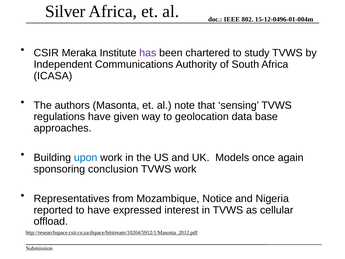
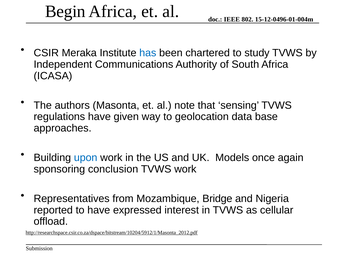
Silver: Silver -> Begin (65, 11)
has colour: purple -> blue (148, 53)
Notice: Notice -> Bridge (217, 198)
